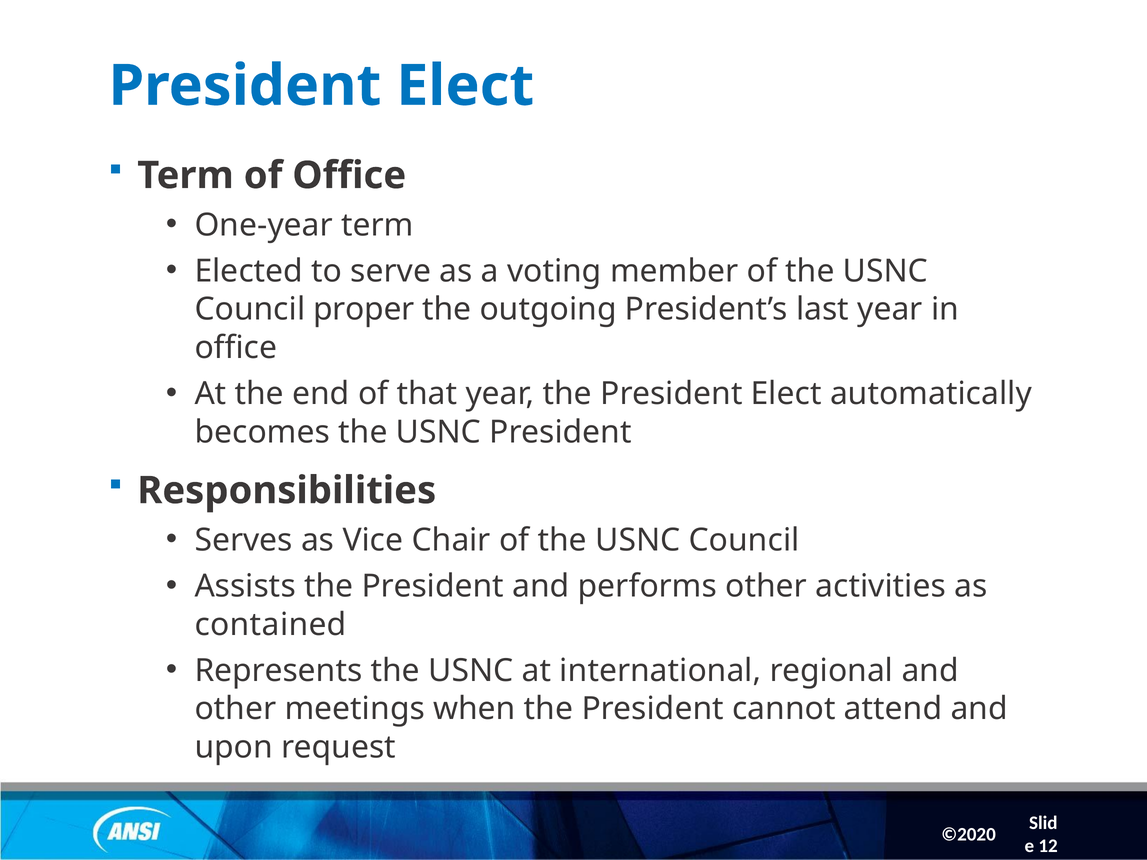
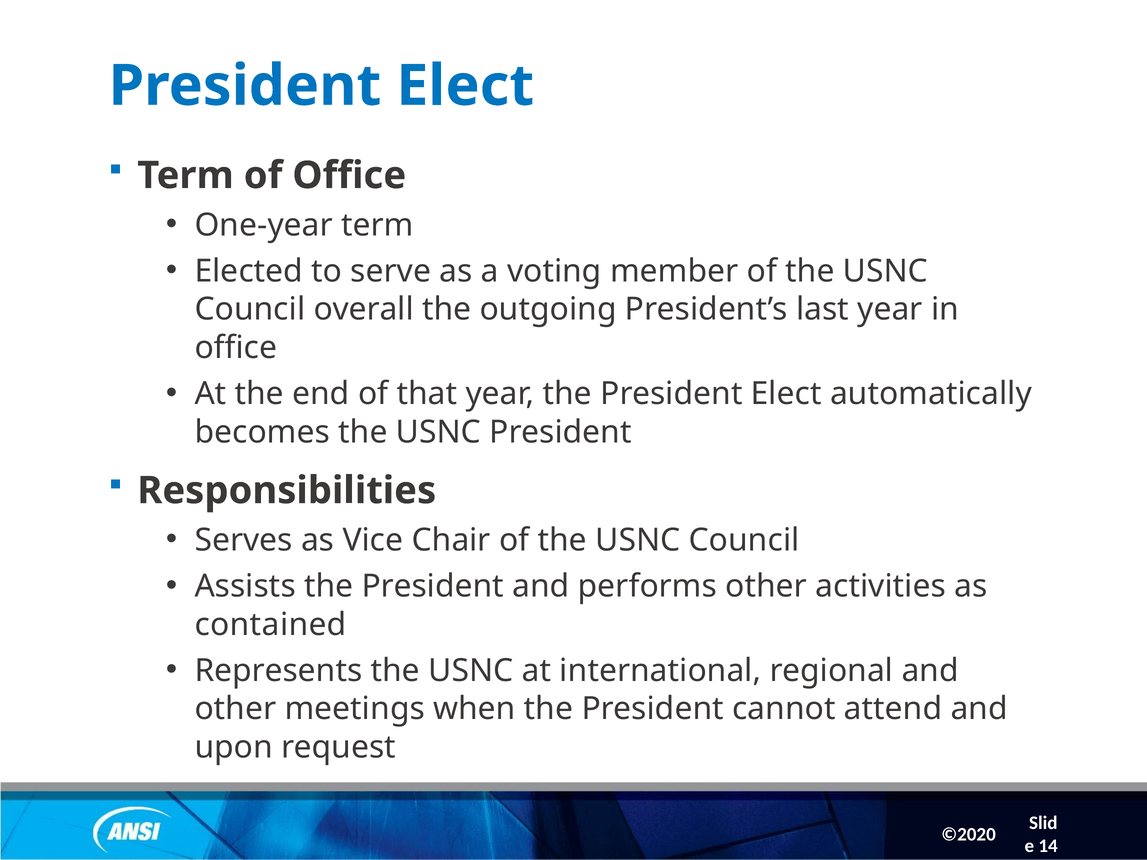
proper: proper -> overall (364, 310)
12: 12 -> 14 (1048, 846)
